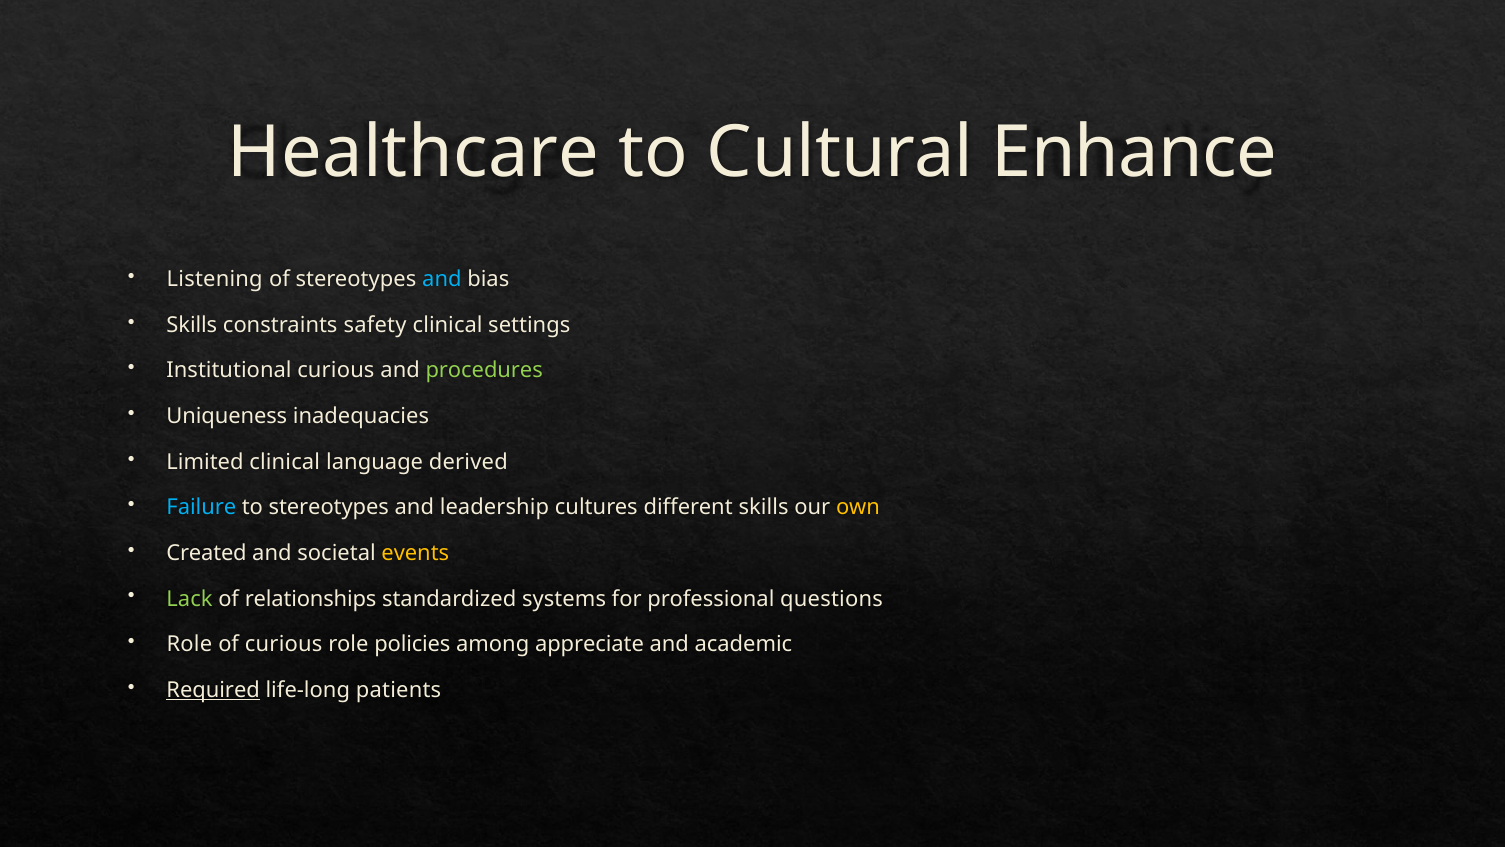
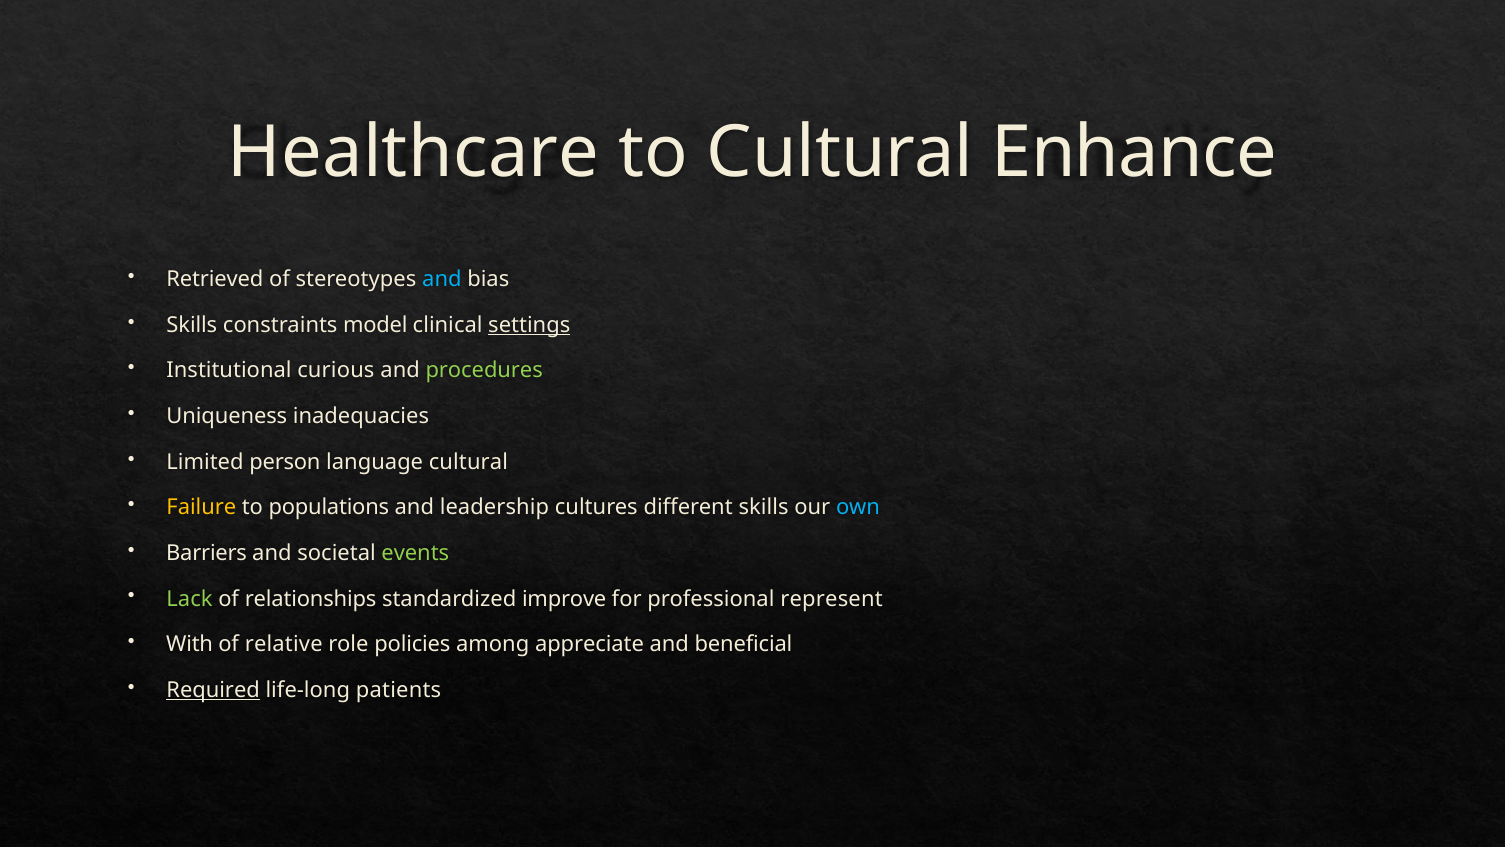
Listening: Listening -> Retrieved (215, 279)
safety: safety -> model (375, 325)
settings underline: none -> present (529, 325)
Limited clinical: clinical -> person (285, 462)
language derived: derived -> cultural (468, 462)
Failure colour: light blue -> yellow (201, 507)
to stereotypes: stereotypes -> populations (329, 507)
own colour: yellow -> light blue (858, 507)
Created: Created -> Barriers (207, 553)
events colour: yellow -> light green (415, 553)
systems: systems -> improve (564, 598)
questions: questions -> represent (832, 598)
Role: Role -> With (190, 644)
of curious: curious -> relative (284, 644)
academic: academic -> beneficial (744, 644)
